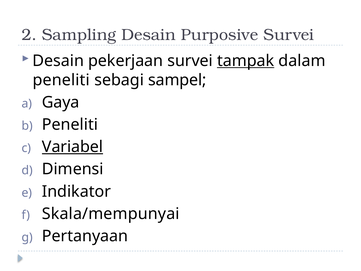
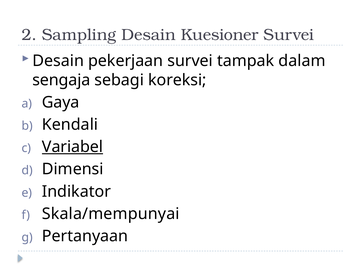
Purposive: Purposive -> Kuesioner (220, 35)
tampak underline: present -> none (246, 61)
peneliti: peneliti -> sengaja (61, 80)
sampel: sampel -> koreksi (177, 80)
Peneliti: Peneliti -> Kendali (70, 124)
